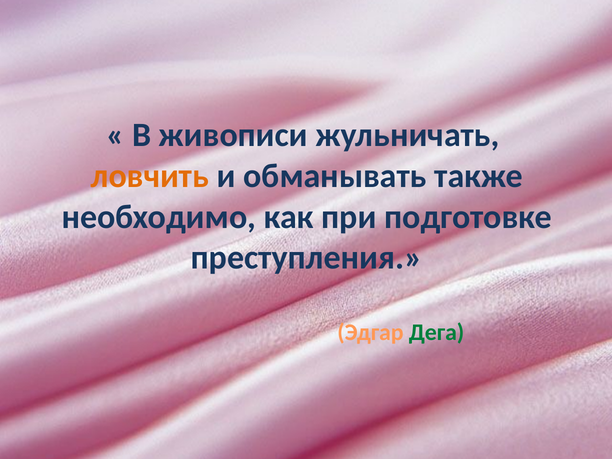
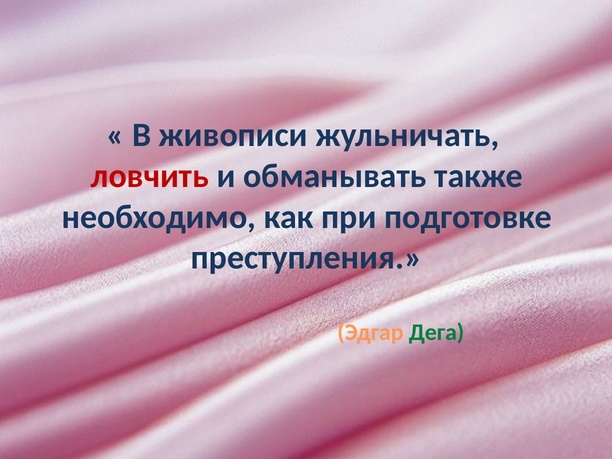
ловчить colour: orange -> red (150, 176)
